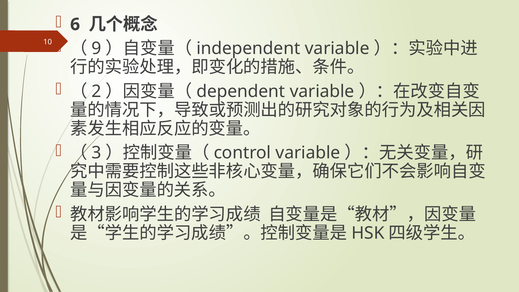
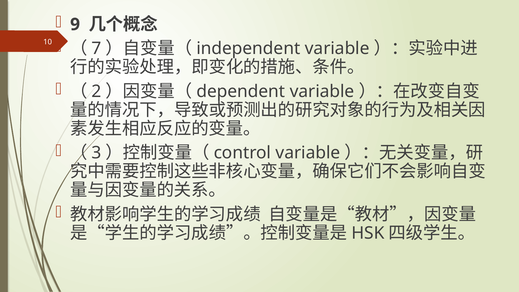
6: 6 -> 9 (75, 24)
9: 9 -> 7 (97, 49)
